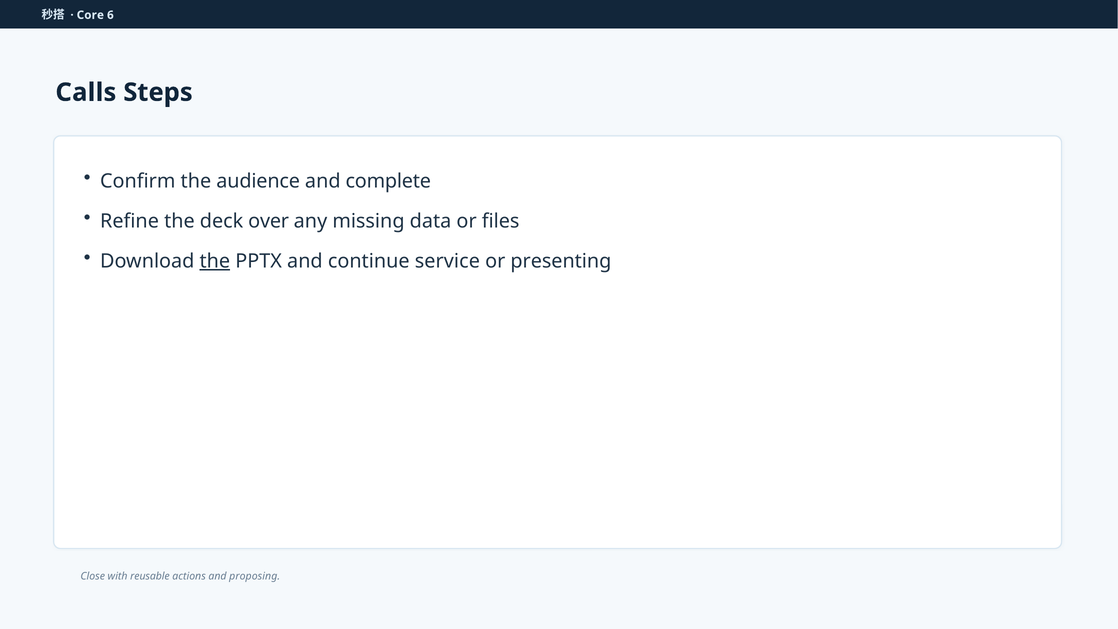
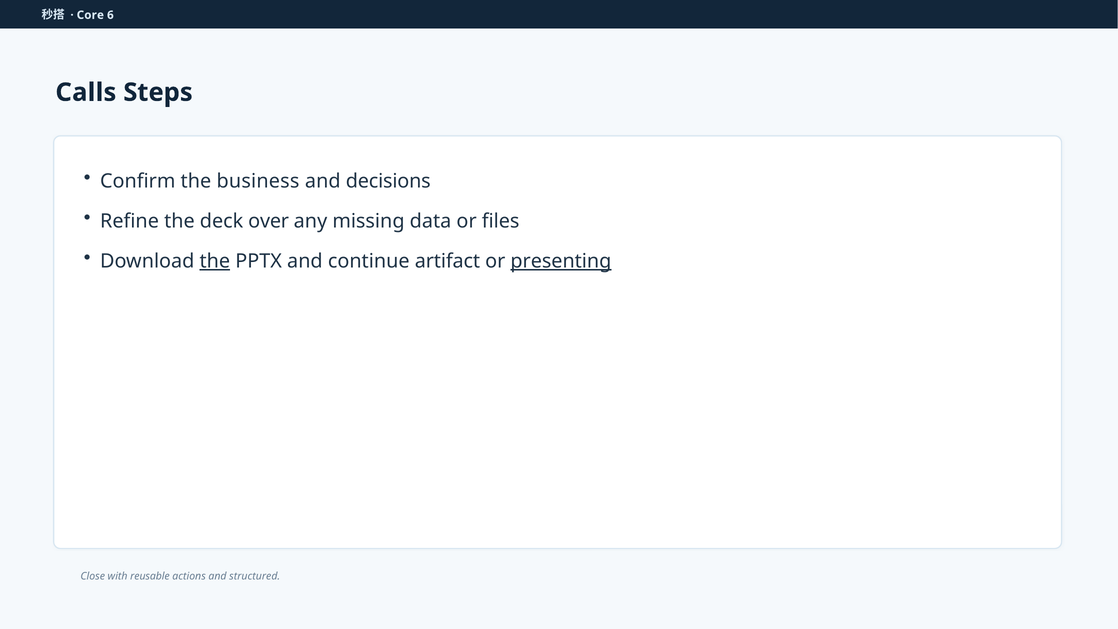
audience: audience -> business (258, 181)
complete: complete -> decisions (388, 181)
service: service -> artifact (447, 261)
presenting underline: none -> present (561, 261)
proposing: proposing -> structured (255, 576)
